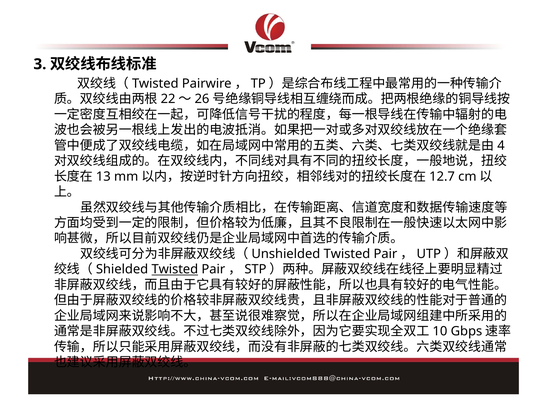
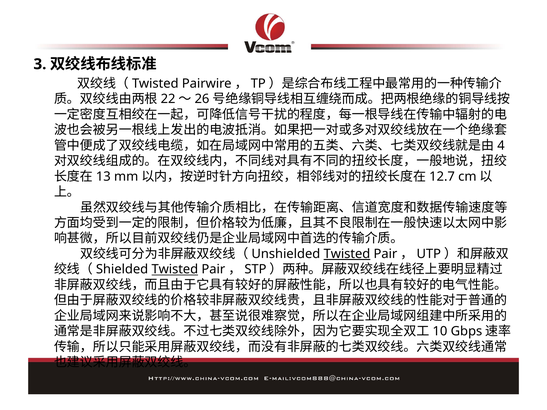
Twisted underline: none -> present (347, 254)
